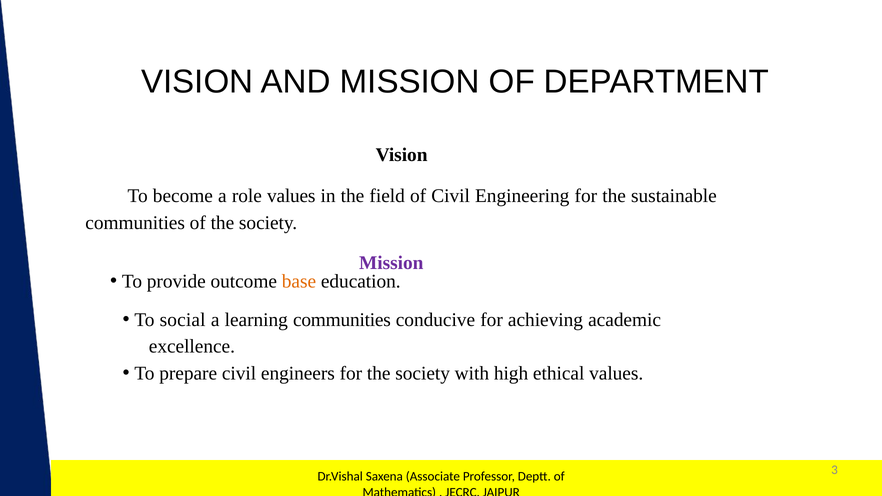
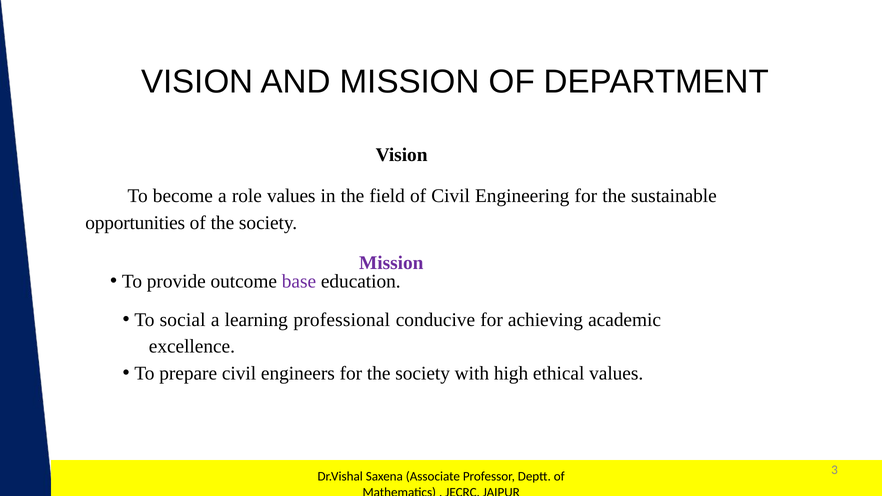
communities: communities -> opportunities (135, 223)
base colour: orange -> purple (299, 281)
learning communities: communities -> professional (342, 320)
